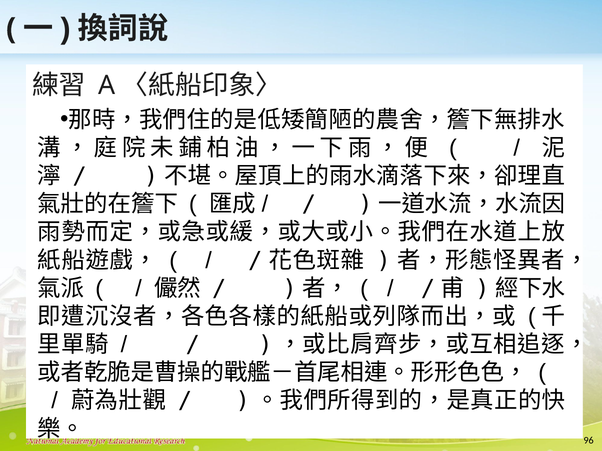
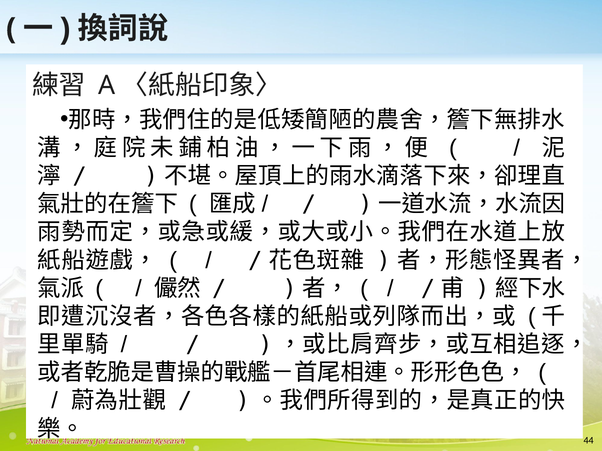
96: 96 -> 44 (589, 441)
